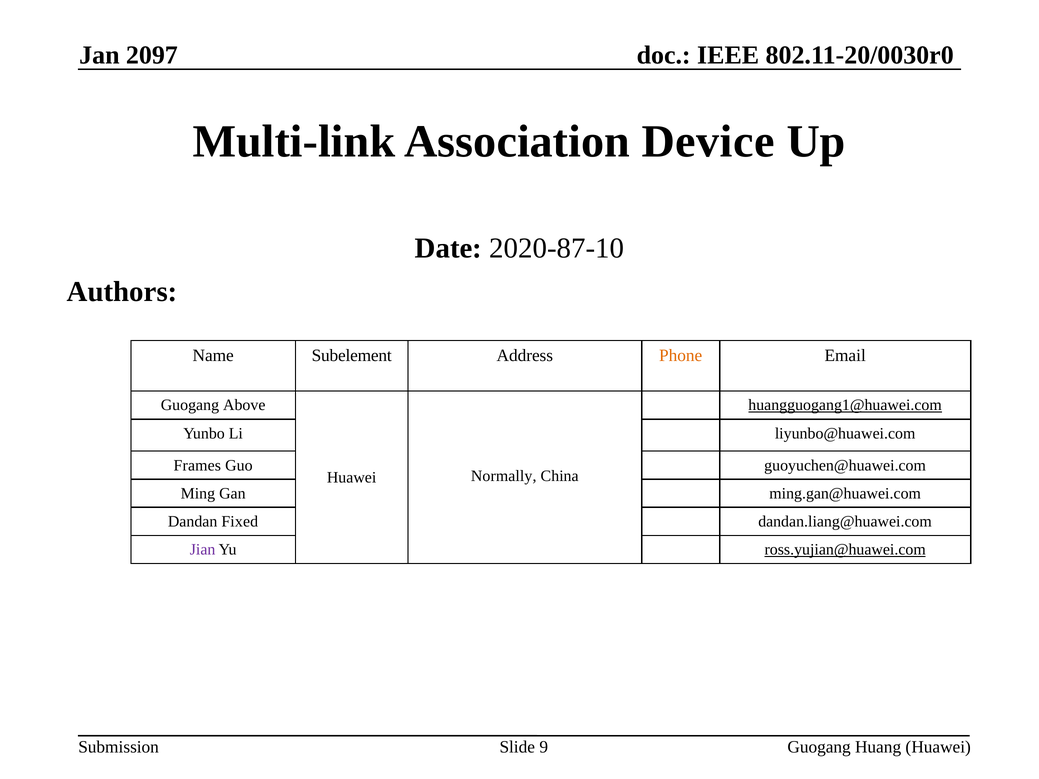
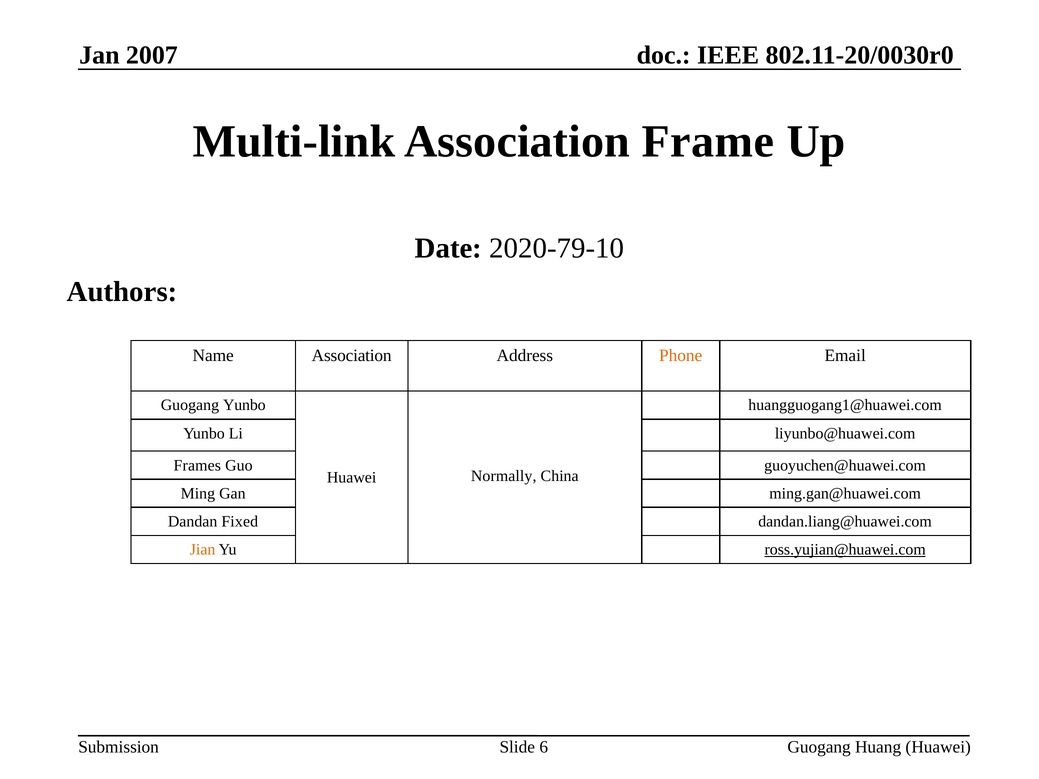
2097: 2097 -> 2007 (152, 55)
Device: Device -> Frame (708, 142)
2020-87-10: 2020-87-10 -> 2020-79-10 (557, 249)
Name Subelement: Subelement -> Association (352, 356)
Guogang Above: Above -> Yunbo (244, 405)
huangguogang1@huawei.com underline: present -> none (845, 405)
Jian colour: purple -> orange (203, 550)
9: 9 -> 6 (544, 747)
